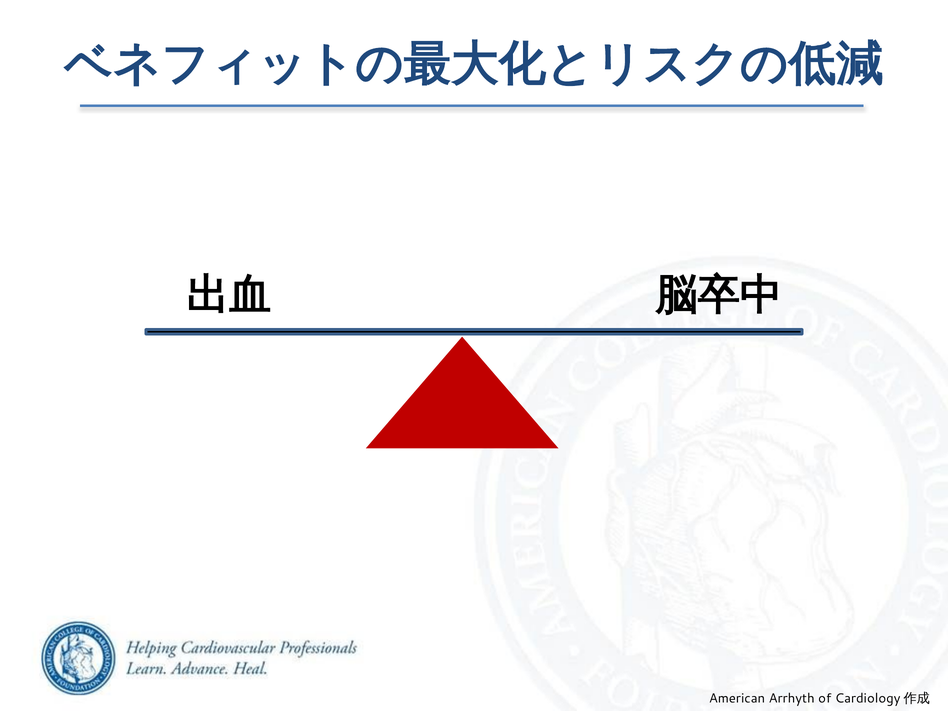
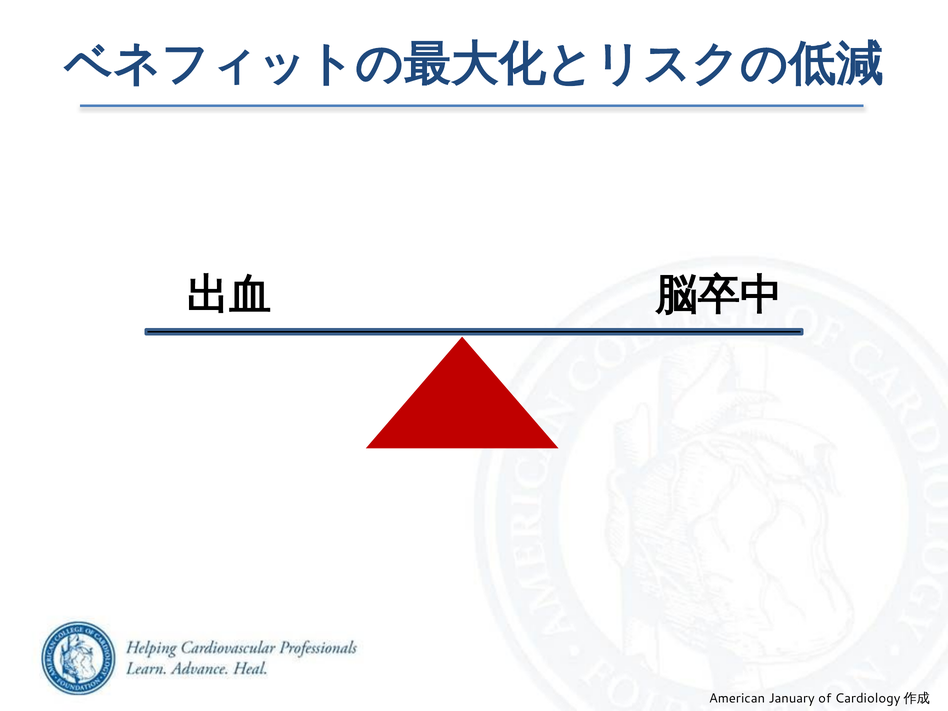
Arrhyth: Arrhyth -> January (792, 698)
